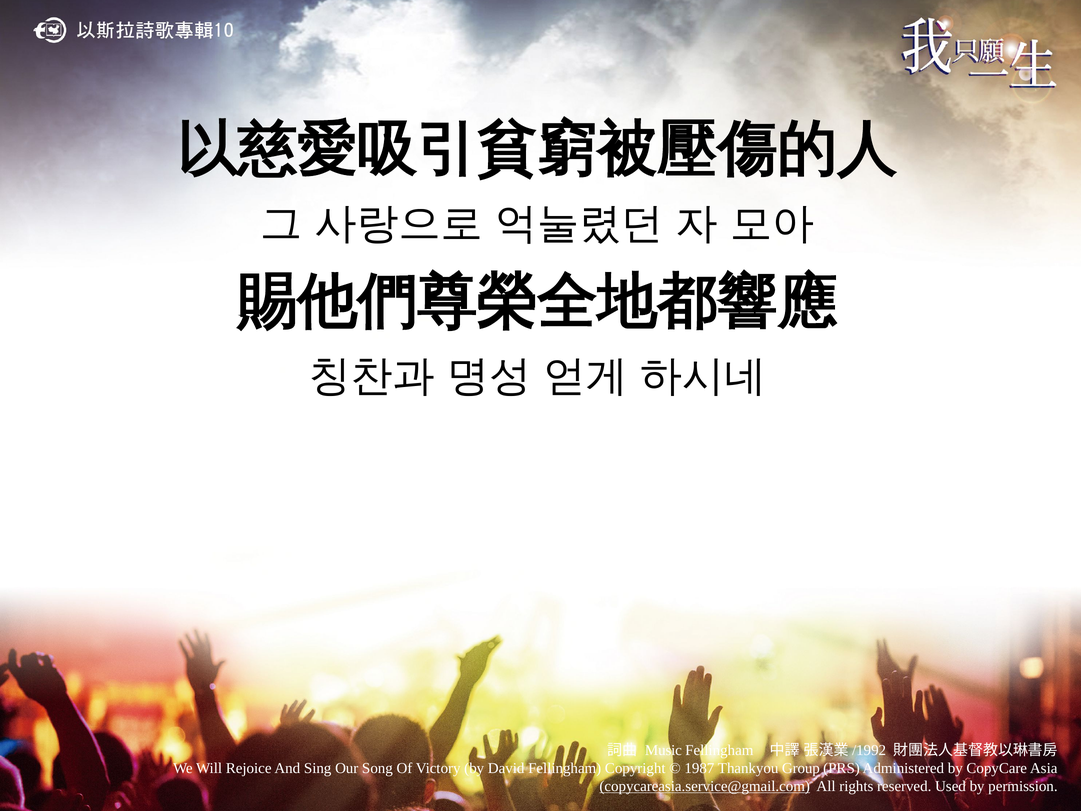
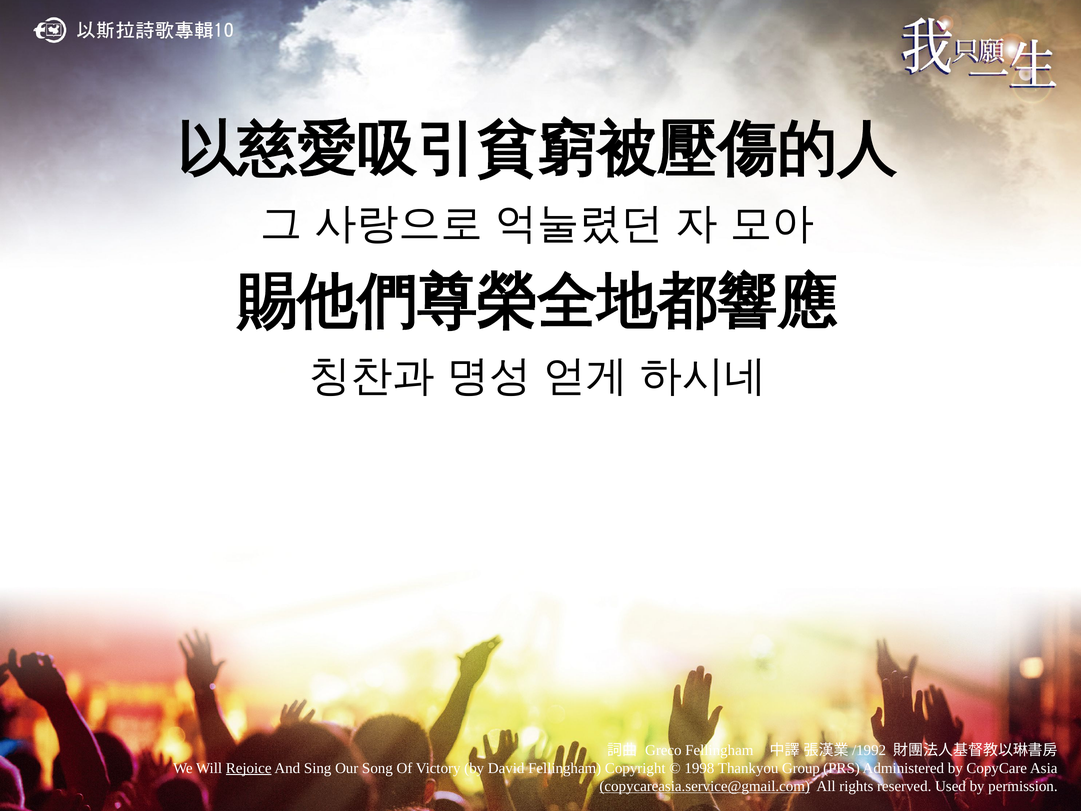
Music: Music -> Greco (663, 750)
Rejoice underline: none -> present (249, 768)
1987: 1987 -> 1998 (699, 768)
